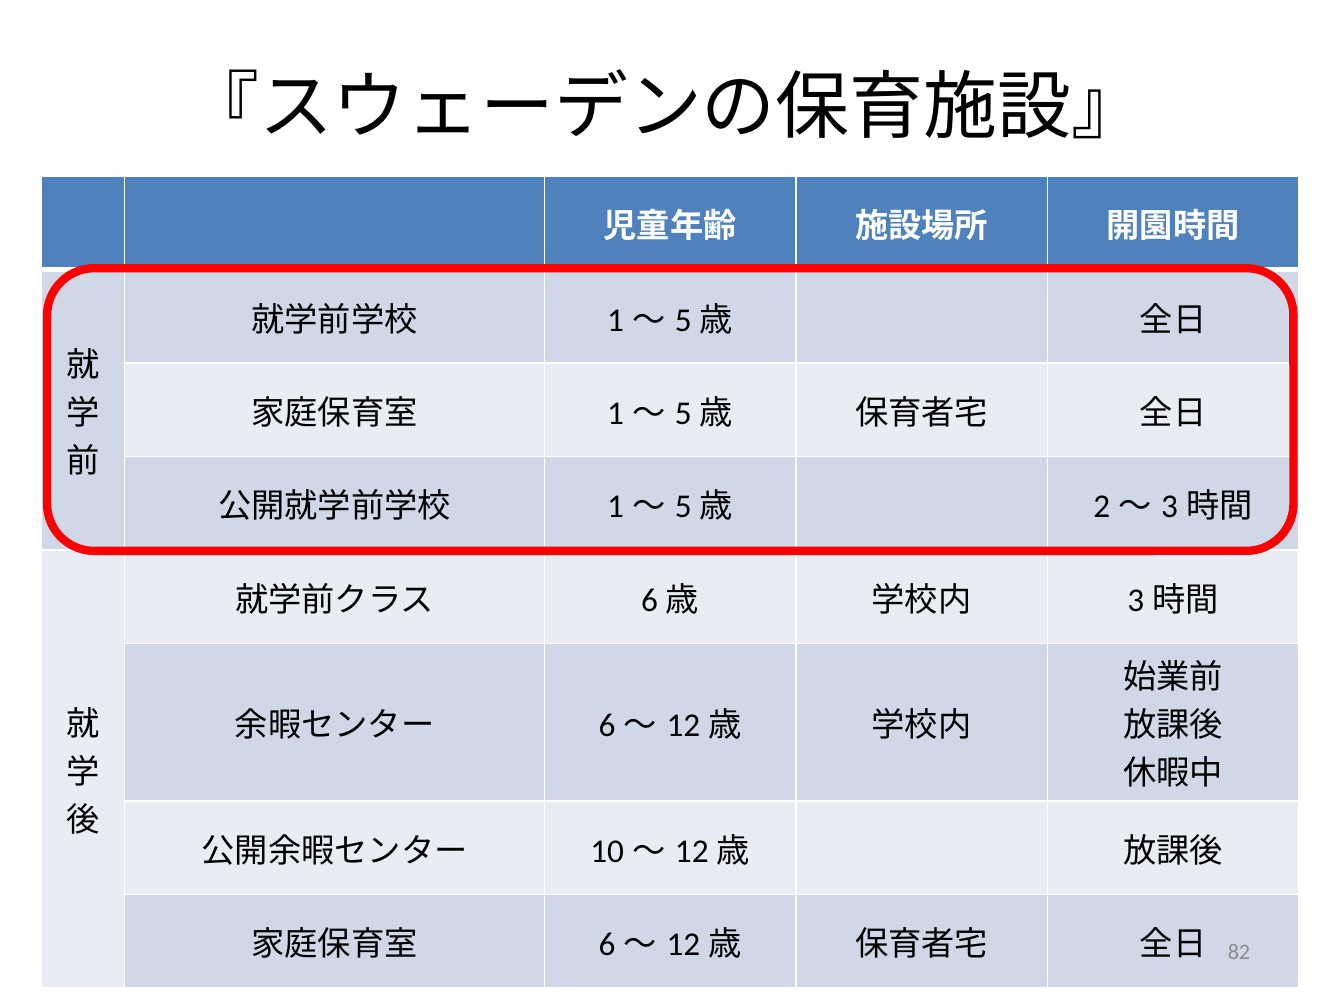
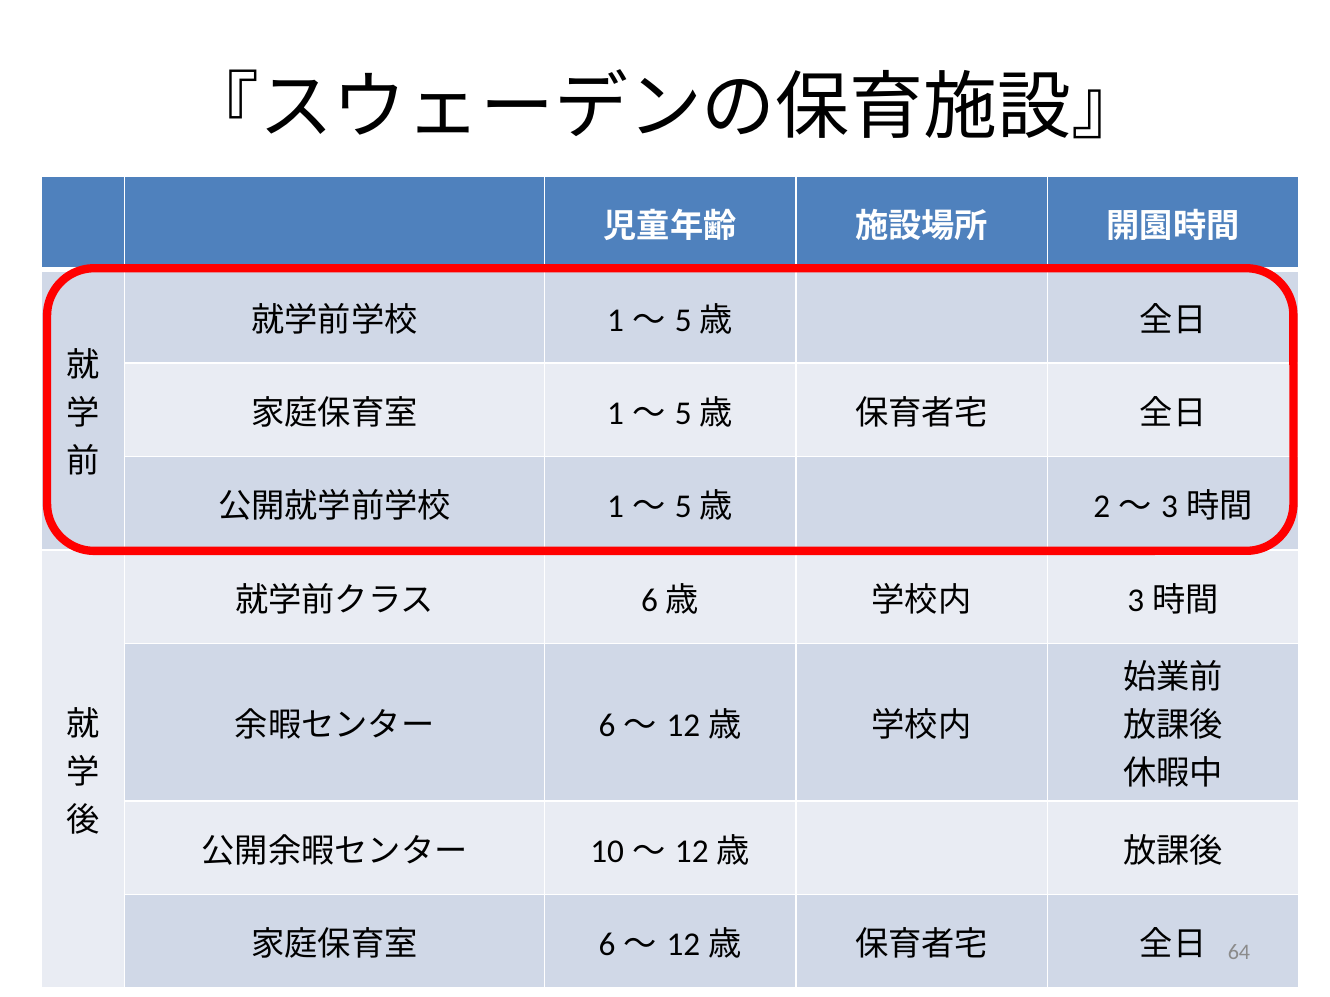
82: 82 -> 64 (1239, 952)
